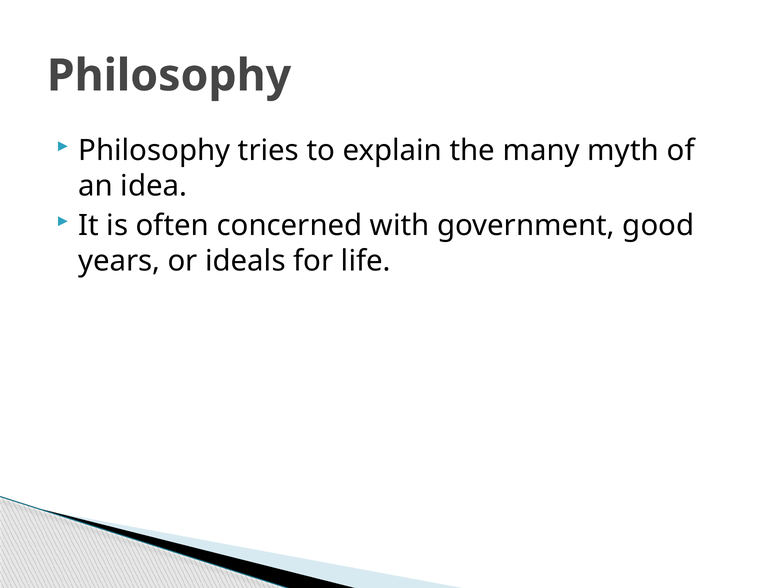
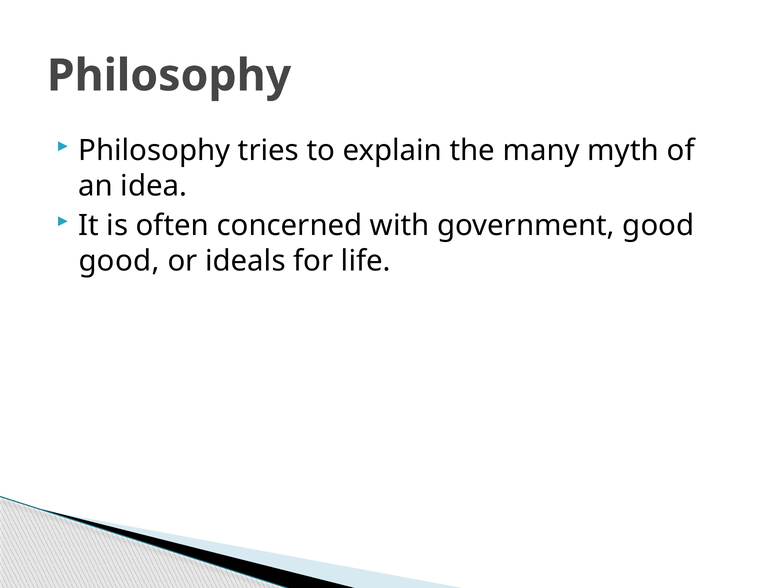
years: years -> good (119, 261)
